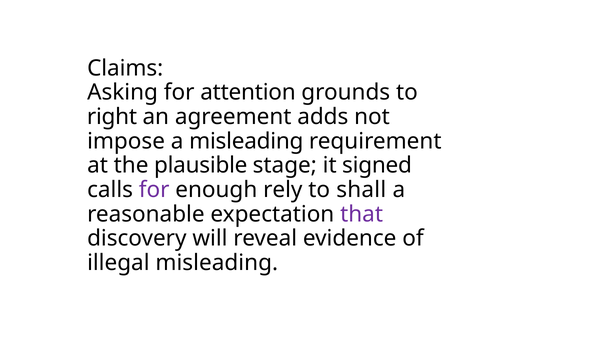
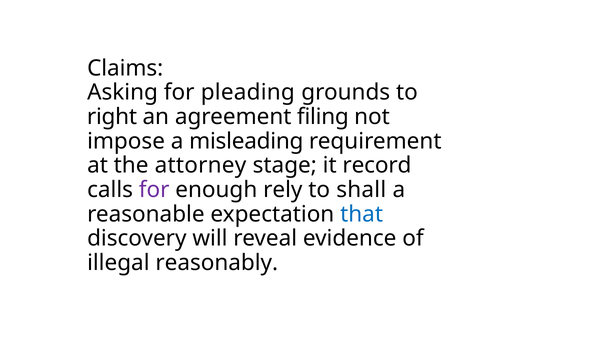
attention: attention -> pleading (248, 92)
adds: adds -> filing (323, 117)
plausible: plausible -> attorney (201, 166)
signed: signed -> record (377, 166)
that colour: purple -> blue (362, 214)
illegal misleading: misleading -> reasonably (217, 263)
